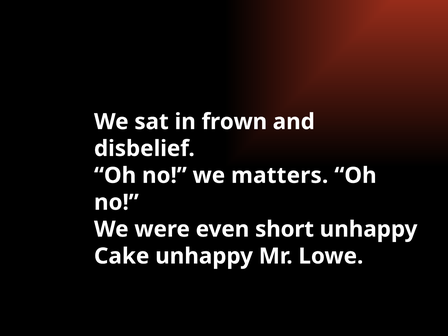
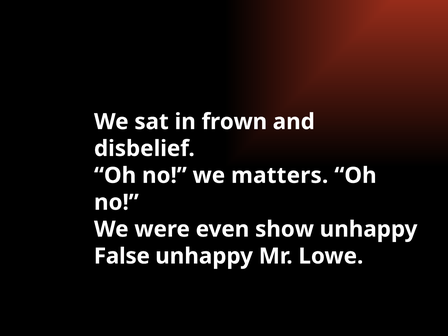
short: short -> show (285, 229)
Cake: Cake -> False (122, 256)
